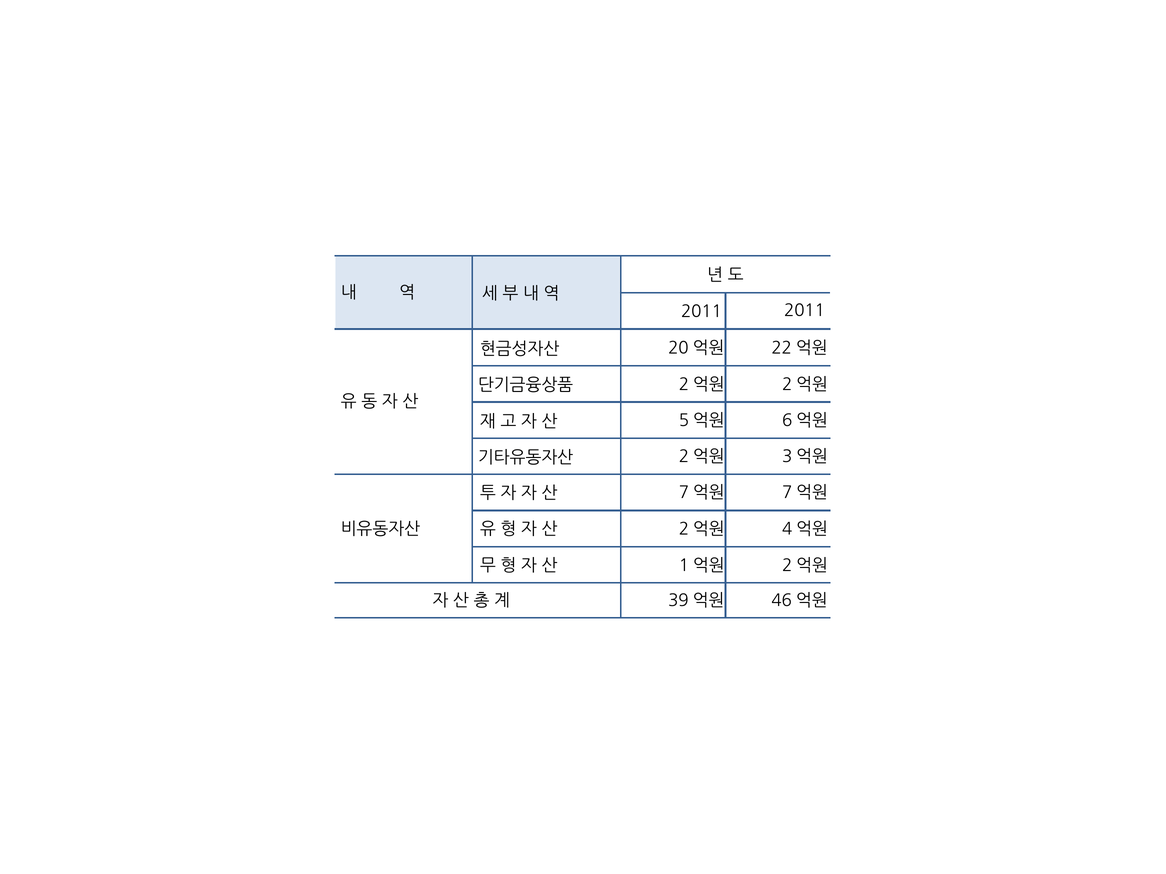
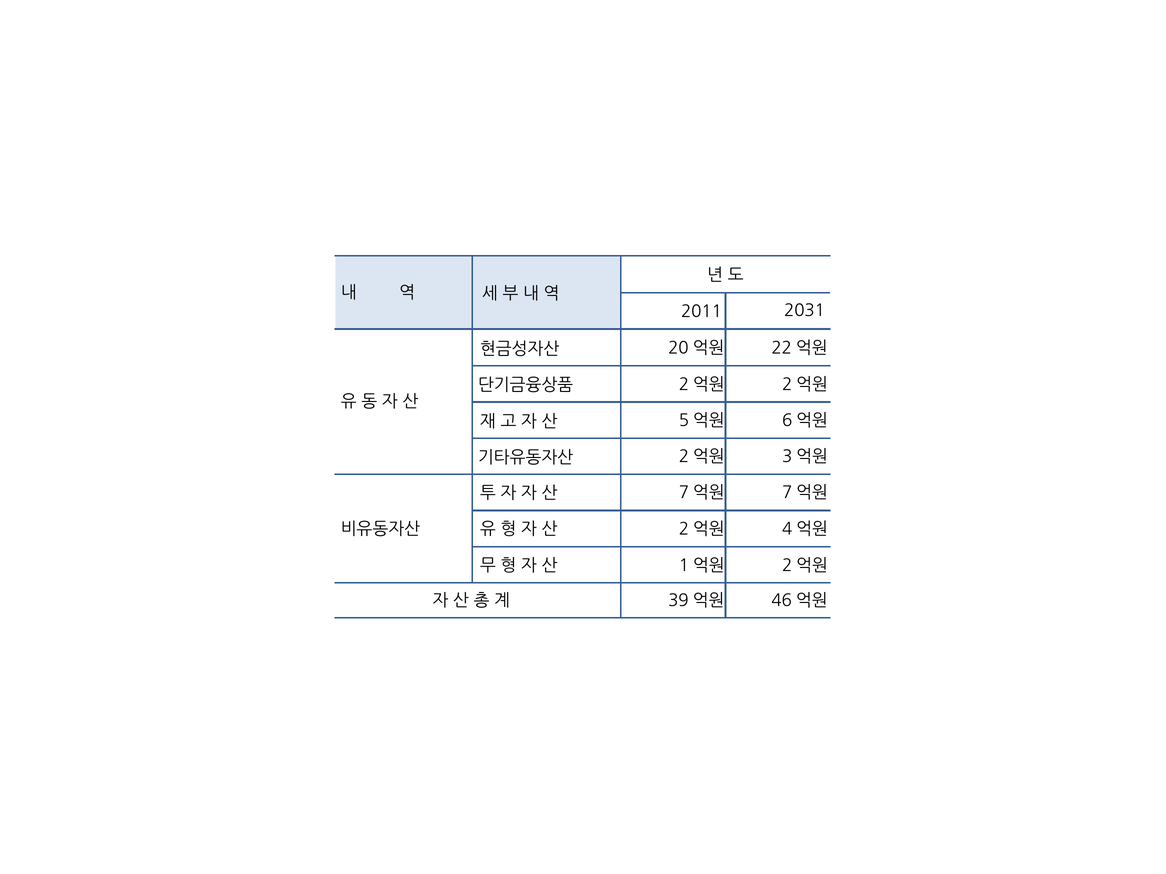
2011 2011: 2011 -> 2031 (805, 311)
